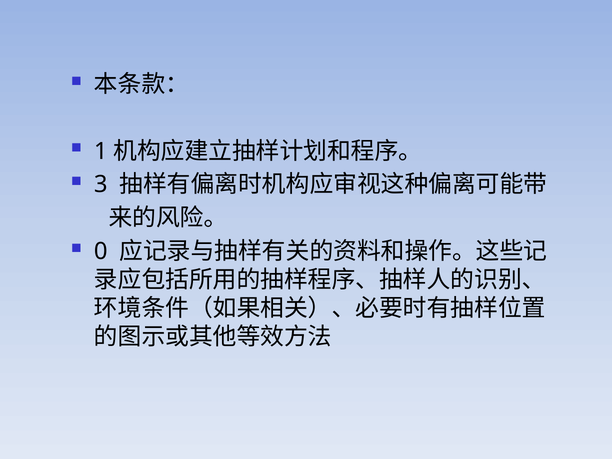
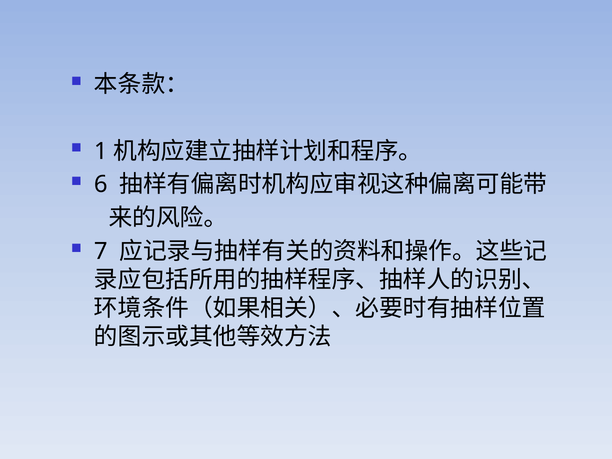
3: 3 -> 6 (101, 185)
0: 0 -> 7 (101, 251)
